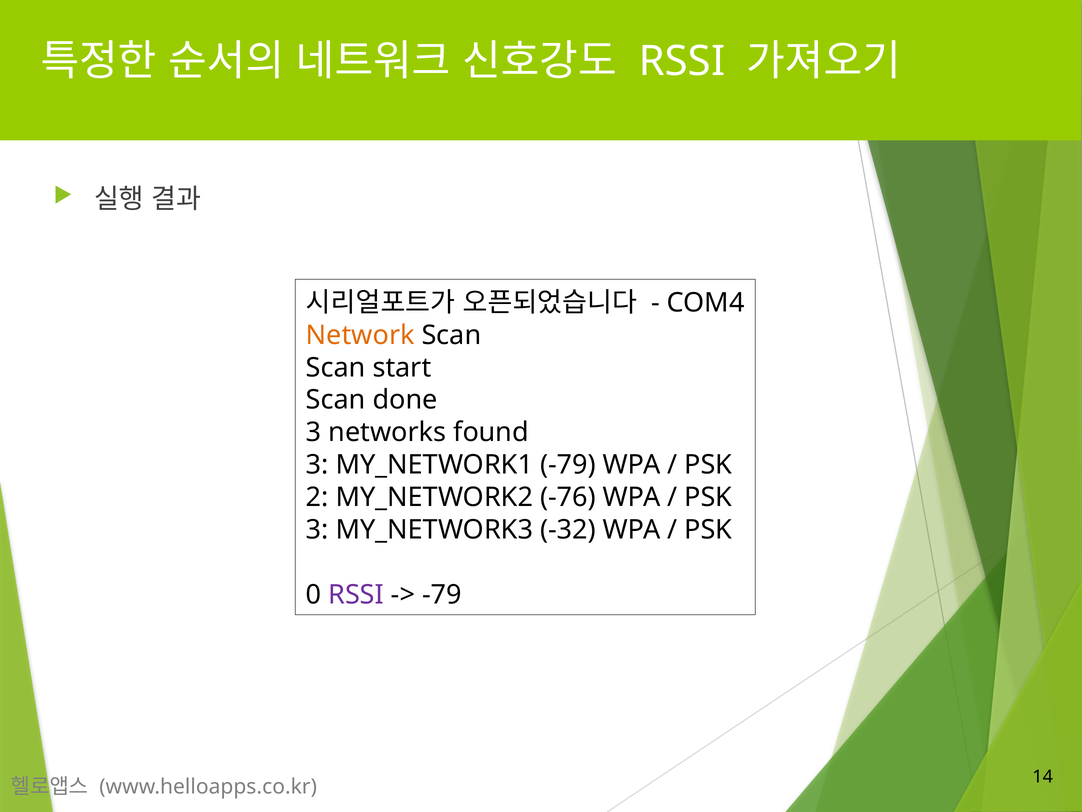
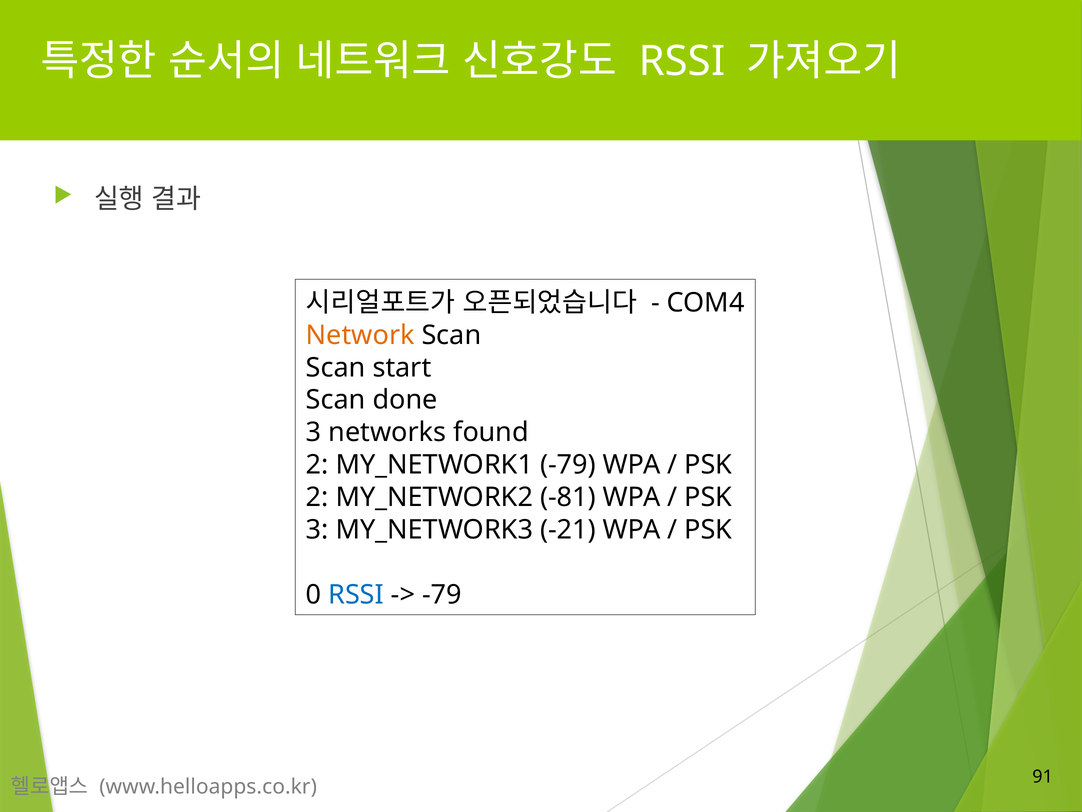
3: 3 -> 2 (317, 465)
-76: -76 -> -81 (568, 497)
-32: -32 -> -21 (568, 530)
RSSI colour: purple -> blue (356, 595)
14: 14 -> 91 (1043, 776)
